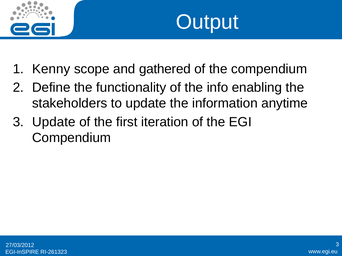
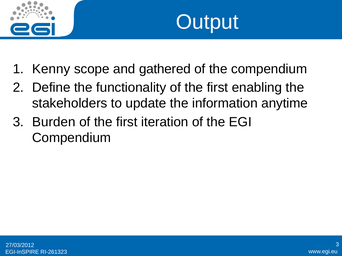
functionality of the info: info -> first (217, 88)
3 Update: Update -> Burden (54, 122)
